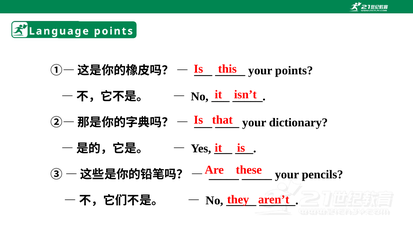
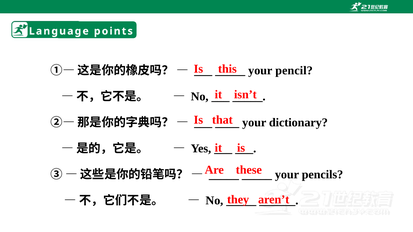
your points: points -> pencil (294, 71)
